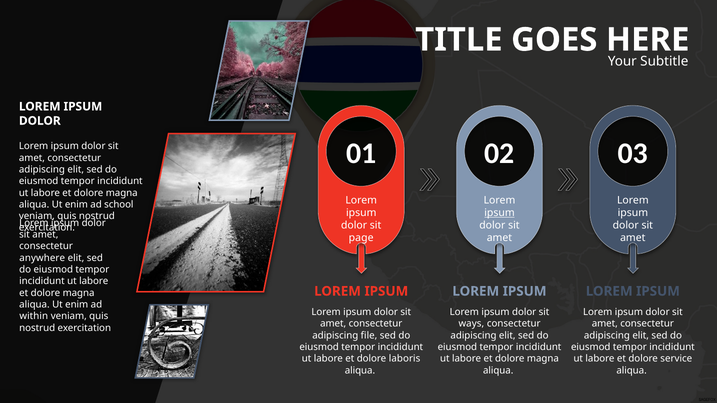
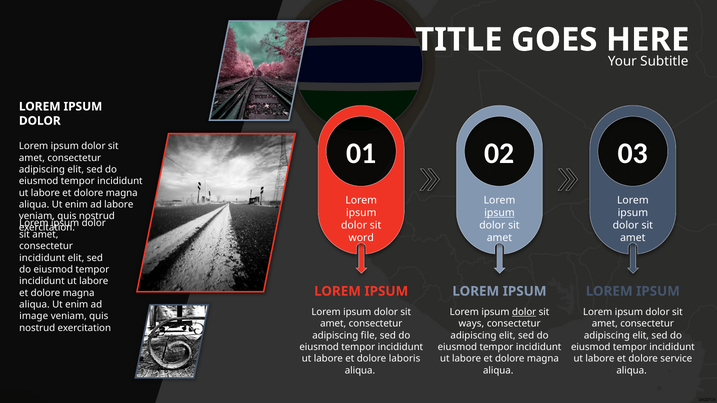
ad school: school -> labore (119, 205)
page: page -> word (361, 238)
anywhere: anywhere -> incididunt (42, 258)
dolor underline: none -> present (524, 312)
within: within -> image (34, 316)
